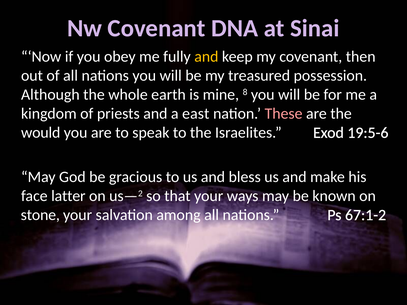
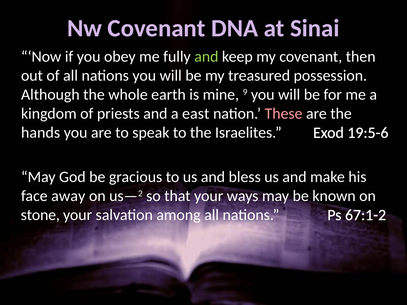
and colour: yellow -> light green (206, 57)
8: 8 -> 9 (245, 92)
would: would -> hands (41, 133)
latter: latter -> away (68, 196)
